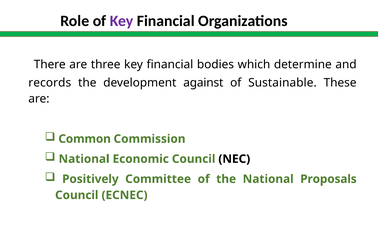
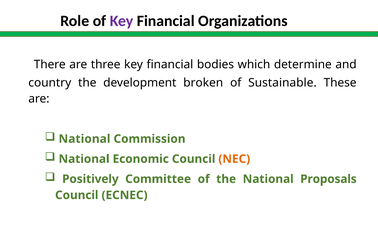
records: records -> country (50, 83)
against: against -> broken (203, 83)
Common: Common -> National (84, 139)
NEC colour: black -> orange (234, 159)
